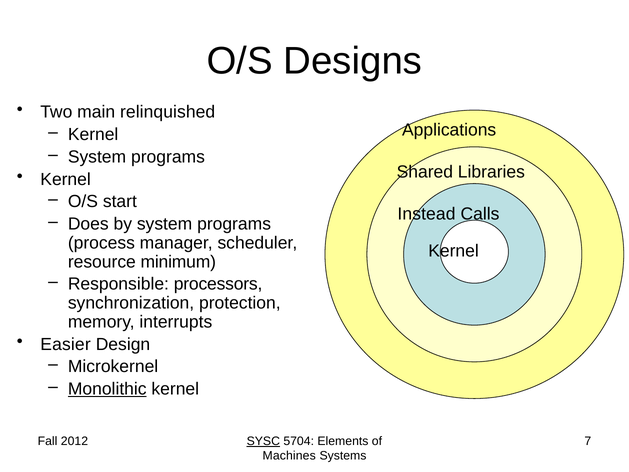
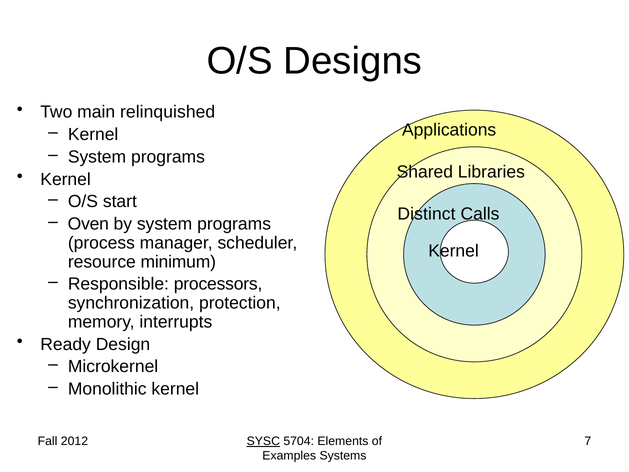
Instead: Instead -> Distinct (427, 214)
Does: Does -> Oven (88, 224)
Easier: Easier -> Ready (66, 344)
Monolithic underline: present -> none (107, 389)
Machines: Machines -> Examples (289, 456)
